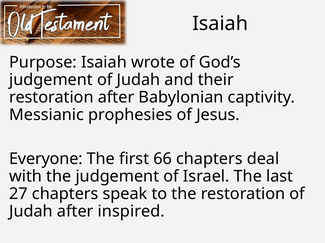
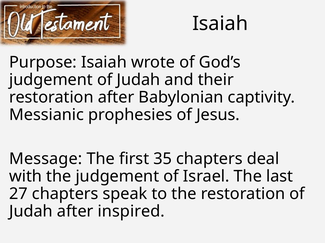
Everyone: Everyone -> Message (46, 159)
66: 66 -> 35 (163, 159)
